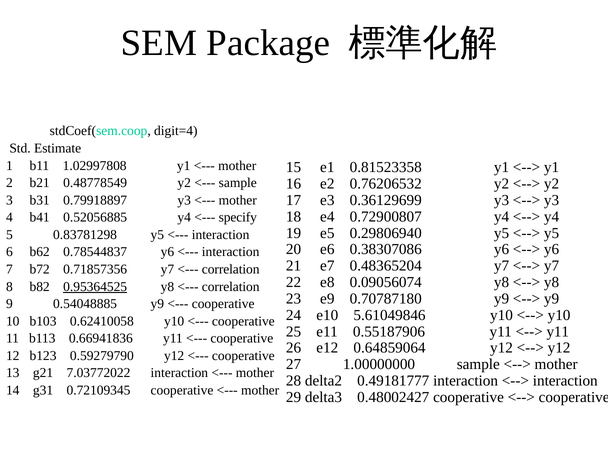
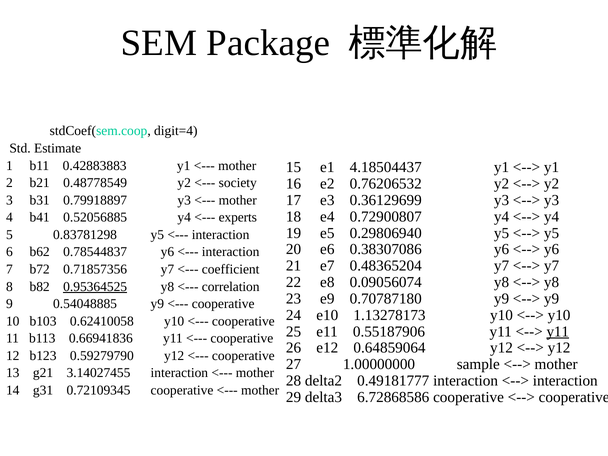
1.02997808: 1.02997808 -> 0.42883883 (95, 166)
0.81523358: 0.81523358 -> 4.18504437 (386, 167)
sample: sample -> society (238, 183)
specify: specify -> experts (238, 217)
correlation: correlation -> coefficient (231, 269)
5.61049846: 5.61049846 -> 1.13278173 (390, 315)
y11 underline: none -> present (558, 332)
7.03772022: 7.03772022 -> 3.14027455 (99, 373)
0.48002427: 0.48002427 -> 6.72868586 (393, 397)
